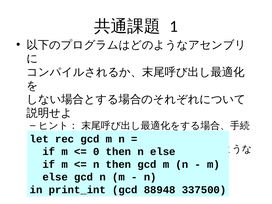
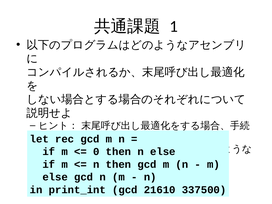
88948: 88948 -> 21610 (160, 190)
